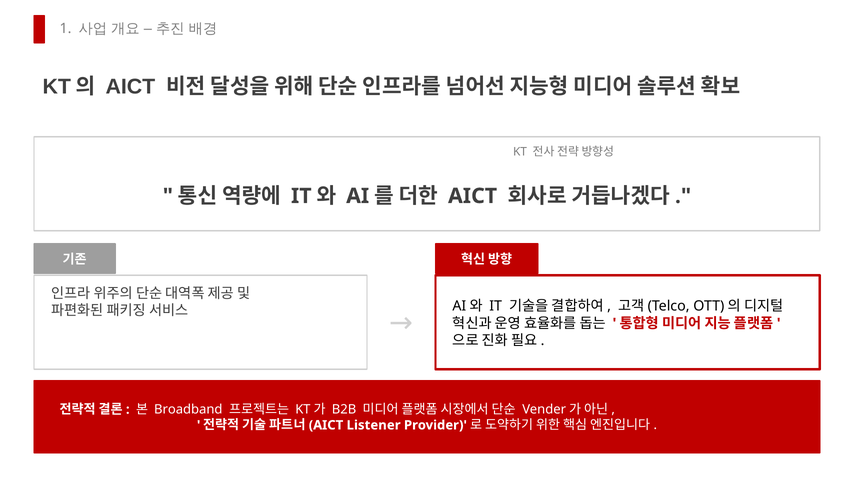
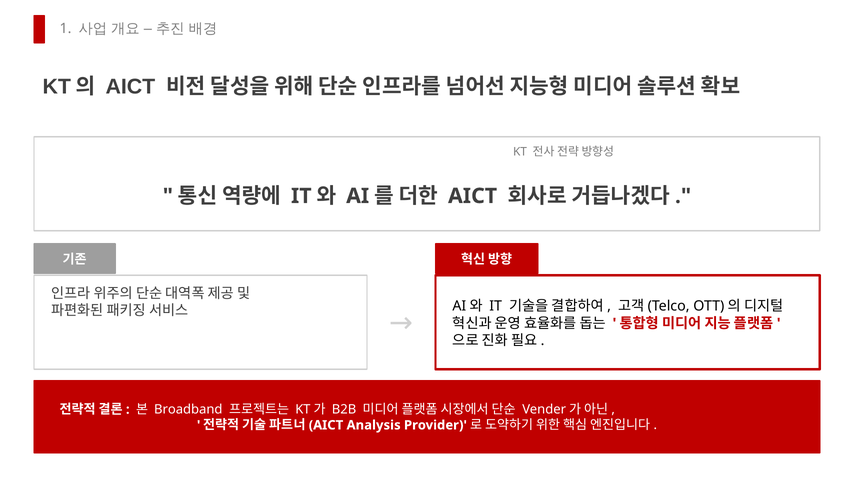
Listener: Listener -> Analysis (374, 425)
